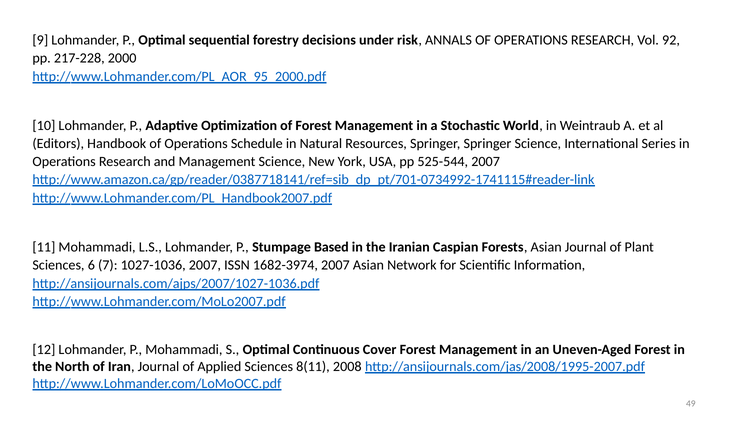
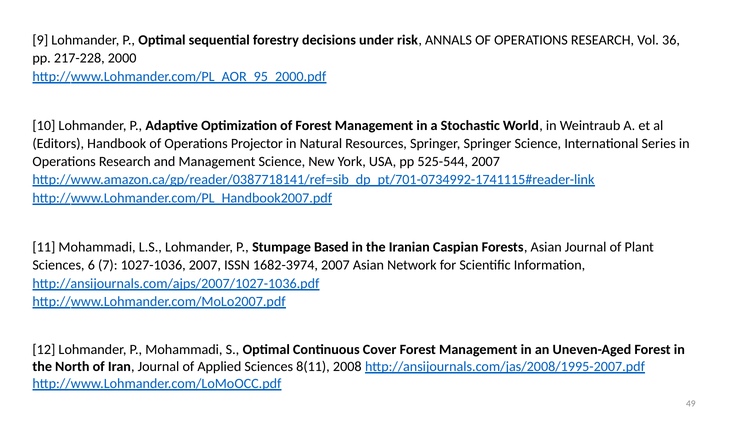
92: 92 -> 36 (671, 40)
Schedule: Schedule -> Projector (257, 144)
